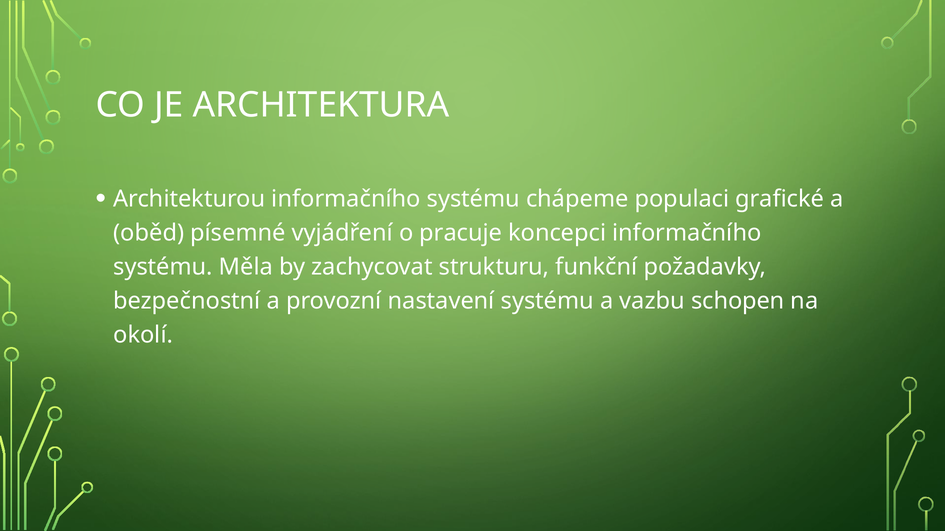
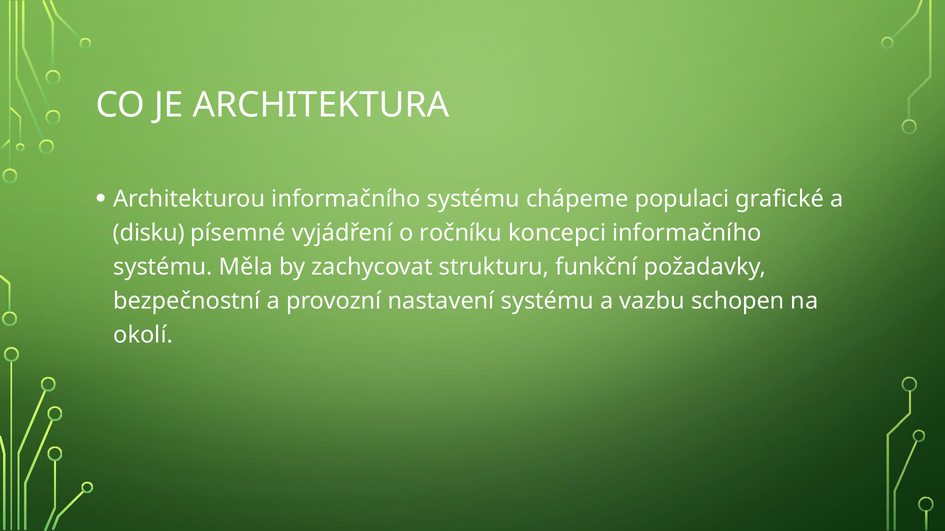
oběd: oběd -> disku (149, 233)
pracuje: pracuje -> ročníku (461, 233)
